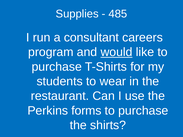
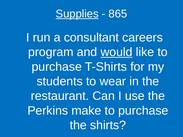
Supplies underline: none -> present (77, 14)
485: 485 -> 865 (118, 14)
forms: forms -> make (86, 111)
